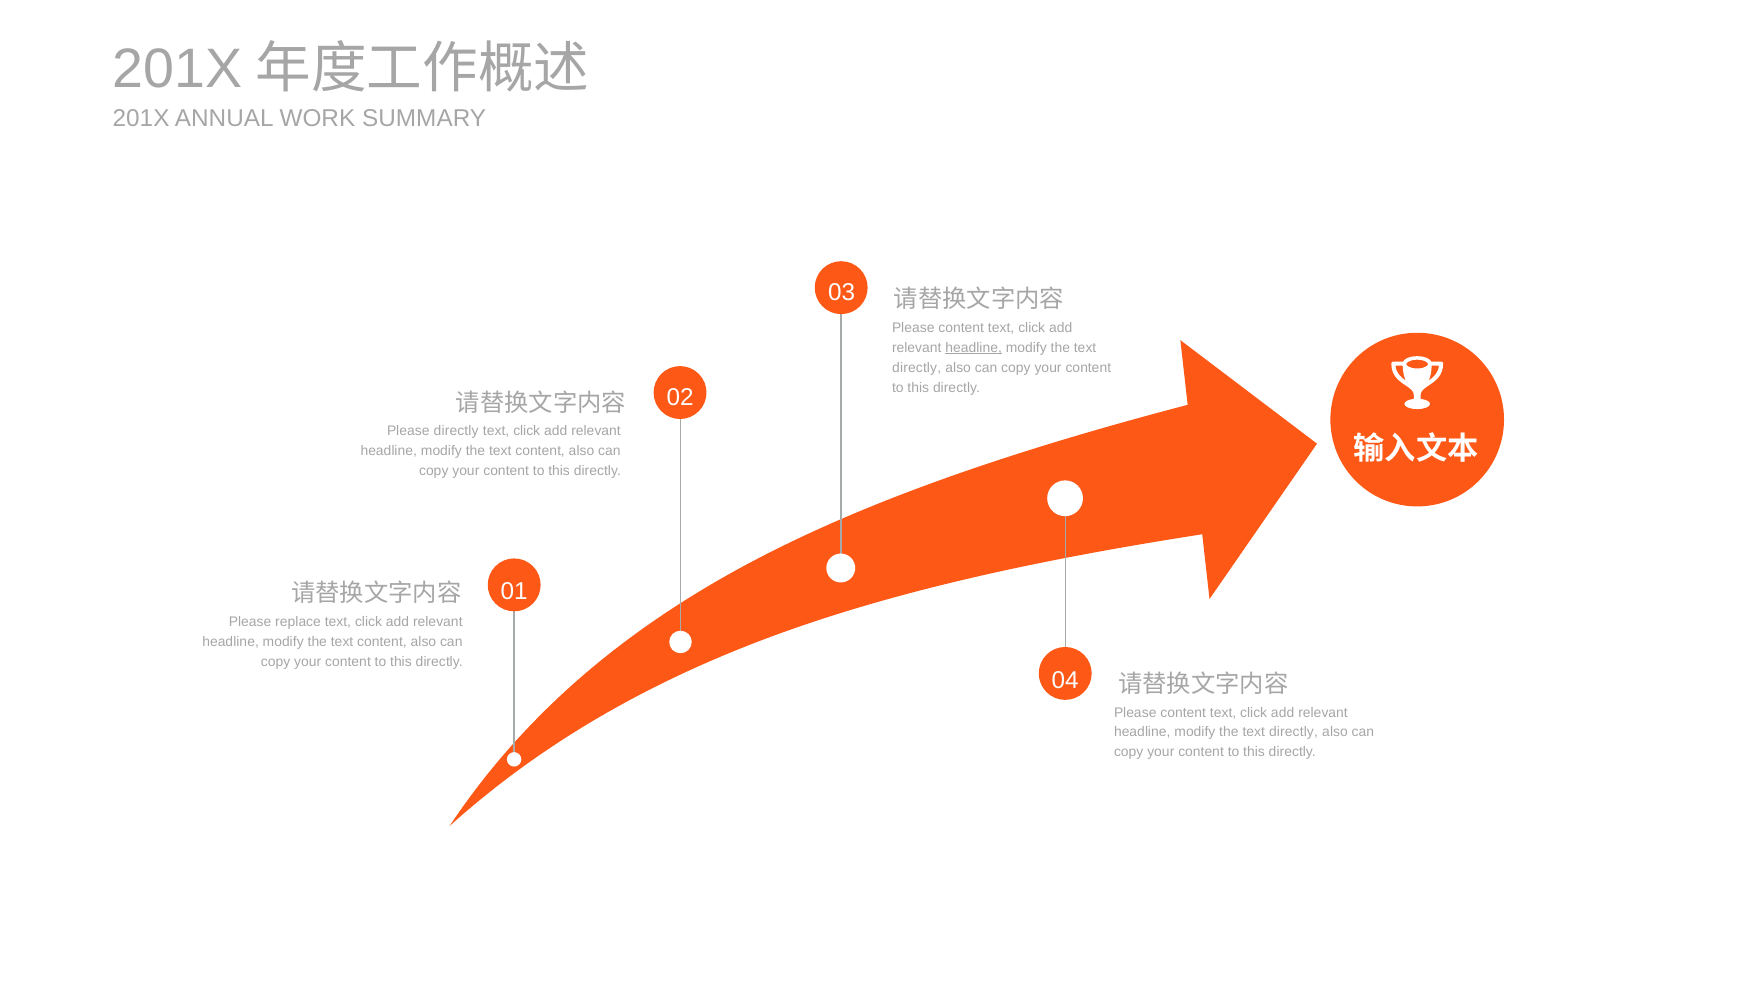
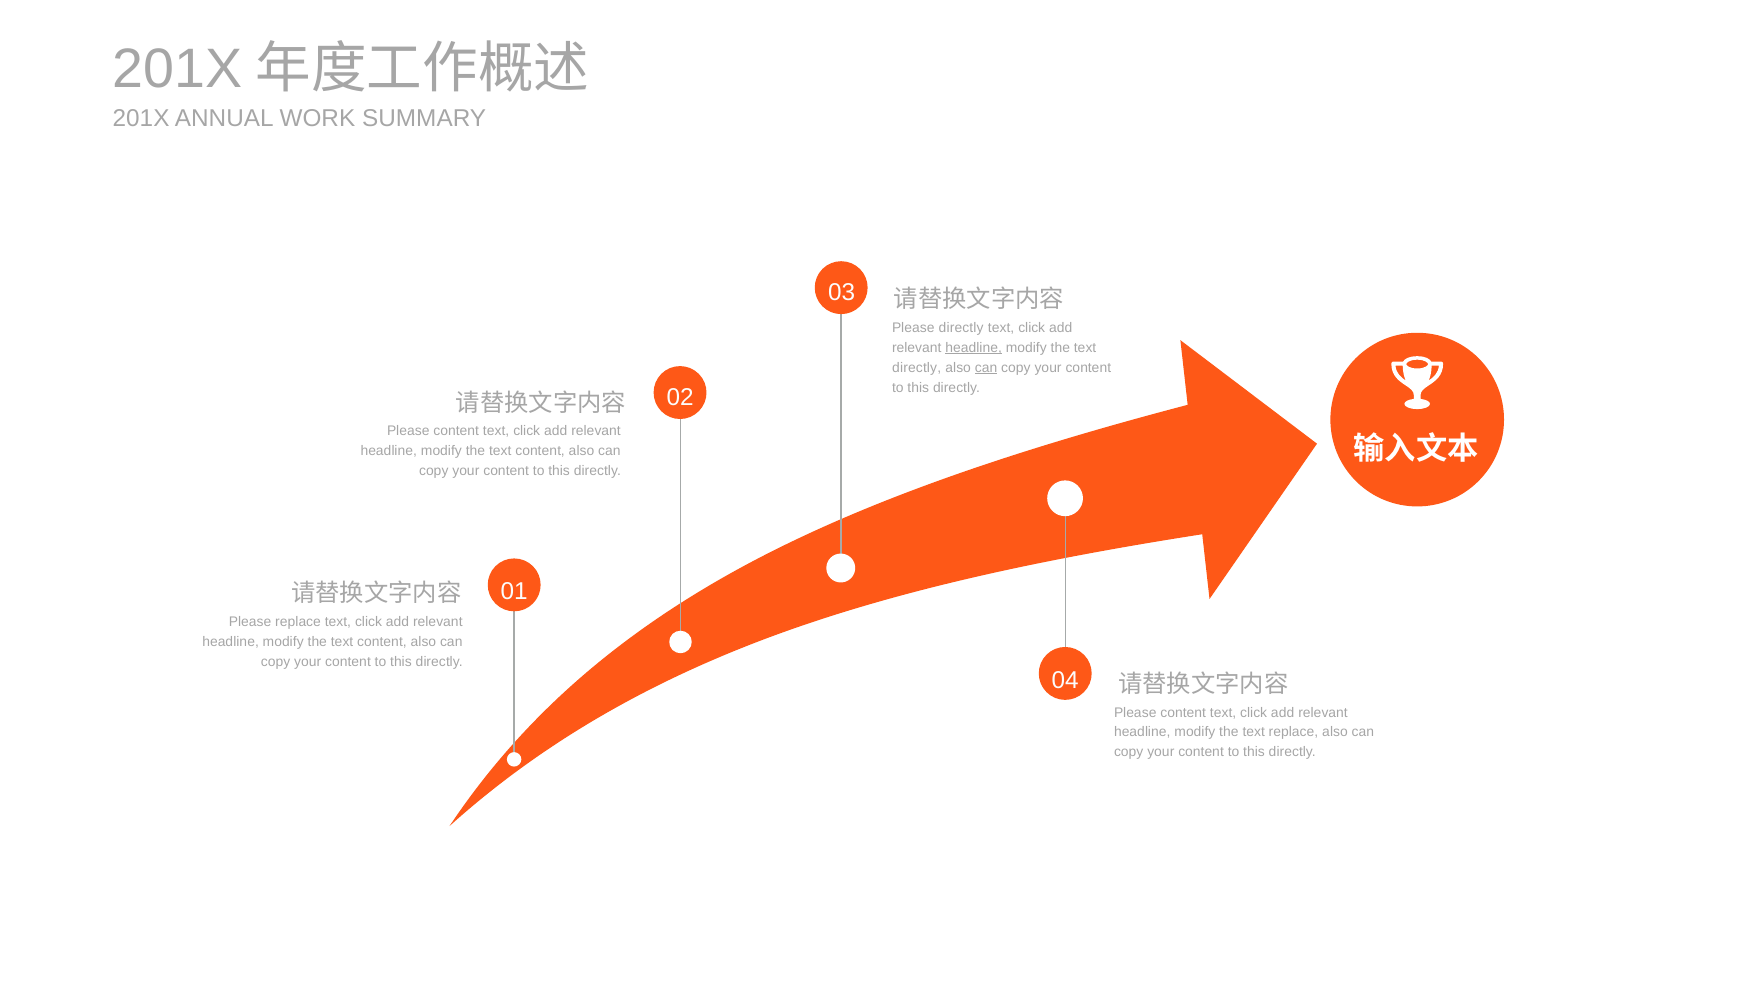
content: content -> directly (961, 328)
can underline: none -> present (986, 368)
directly: directly -> content (456, 431)
directly: directly -> replace (1294, 732)
